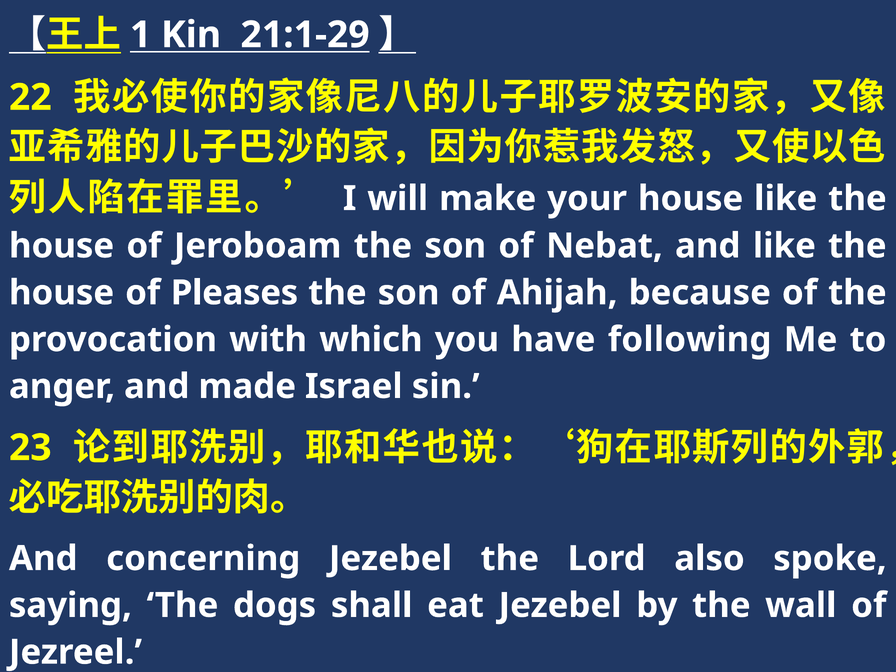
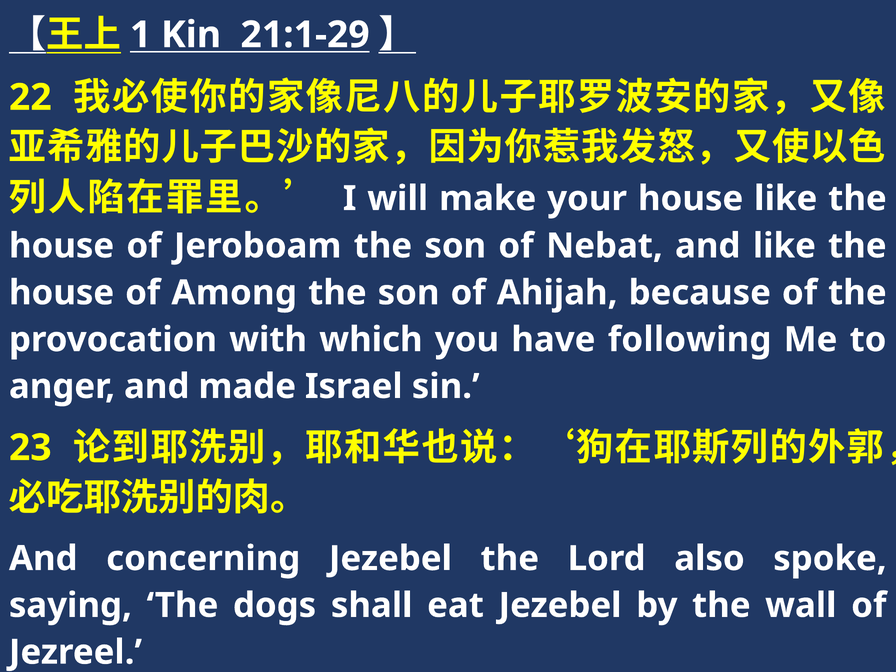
Pleases: Pleases -> Among (234, 293)
